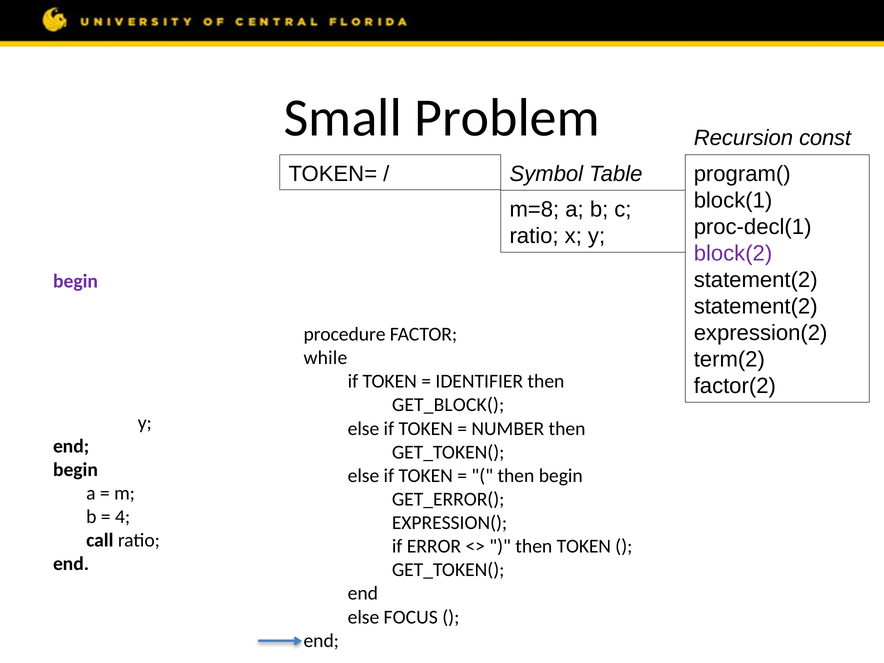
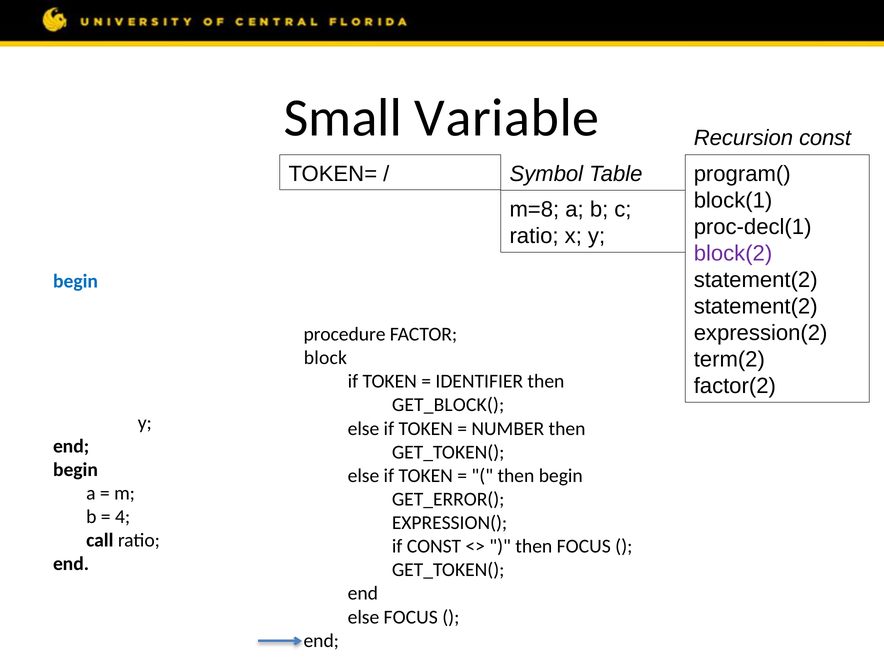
Problem: Problem -> Variable (507, 118)
begin colour: purple -> blue (76, 281)
while: while -> block (325, 358)
if ERROR: ERROR -> CONST (434, 546)
then TOKEN: TOKEN -> FOCUS (584, 546)
